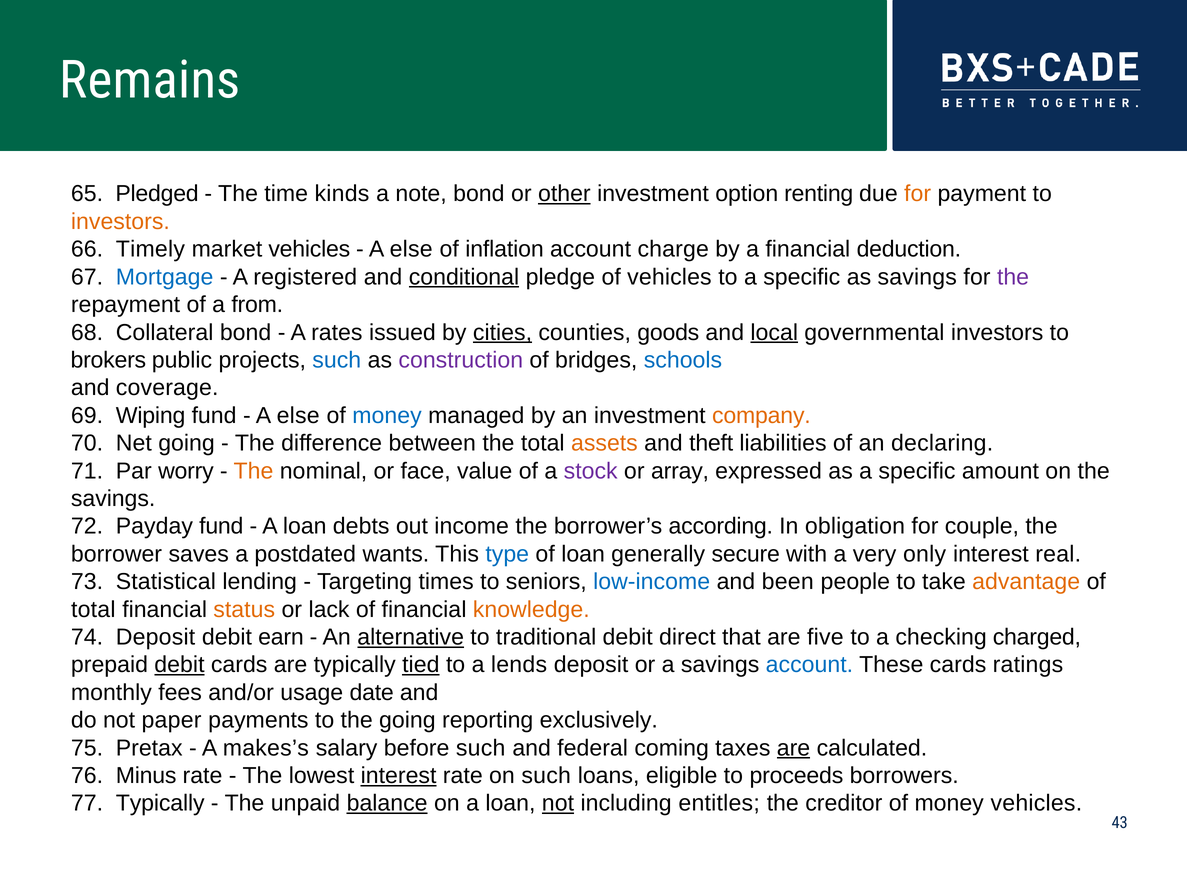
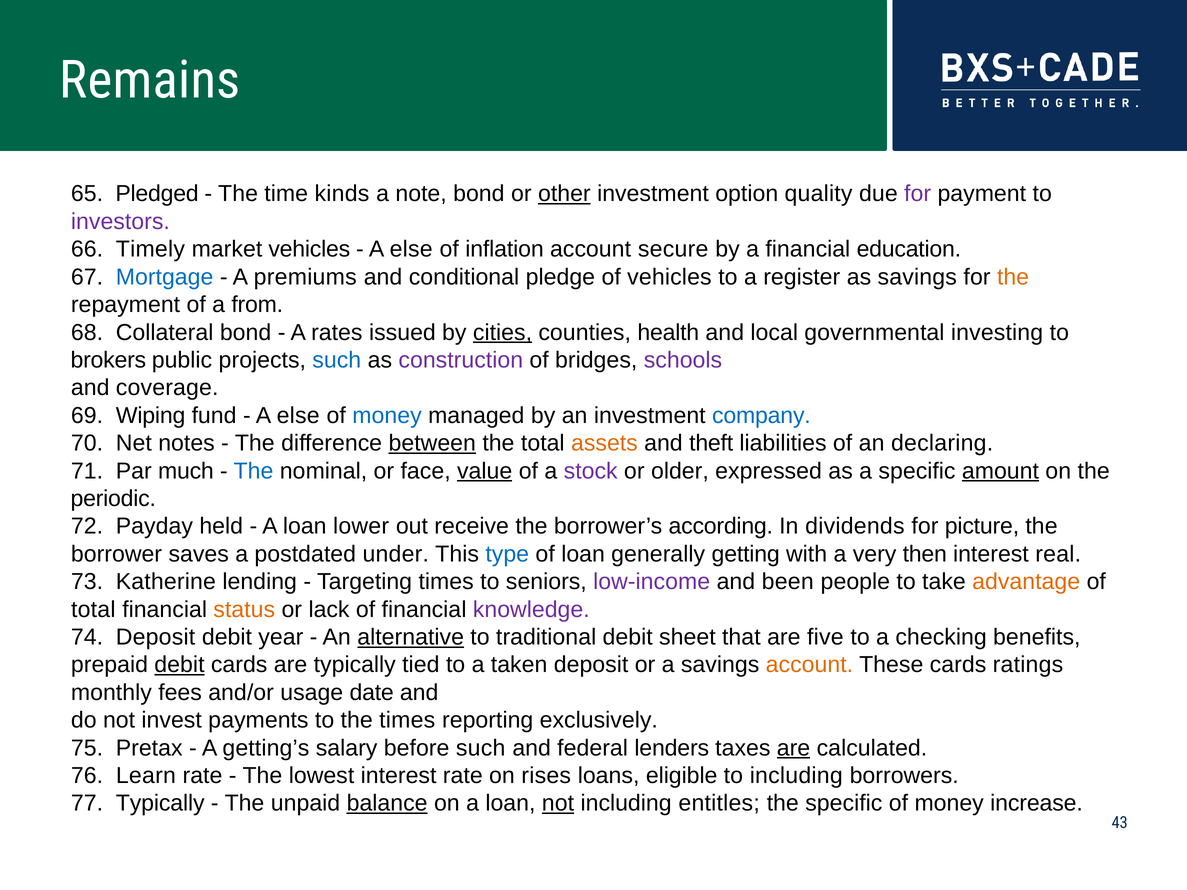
renting: renting -> quality (819, 194)
for colour: orange -> purple (918, 194)
investors colour: orange -> purple (120, 222)
charge: charge -> secure (673, 249)
deduction: deduction -> education (909, 249)
registered: registered -> premiums (305, 277)
conditional underline: present -> none (464, 277)
to a specific: specific -> register (802, 277)
the colour: purple -> orange (1013, 277)
goods: goods -> health (668, 333)
local underline: present -> none (774, 333)
governmental investors: investors -> investing (997, 333)
schools colour: blue -> purple (683, 360)
company colour: orange -> blue (761, 416)
Net going: going -> notes (187, 443)
between underline: none -> present (432, 443)
worry: worry -> much (186, 471)
The colour: orange -> blue (253, 471)
value underline: none -> present (485, 471)
array: array -> older (680, 471)
amount underline: none -> present (1000, 471)
savings: savings -> periodic (113, 499)
Payday fund: fund -> held (221, 526)
debts: debts -> lower (361, 526)
income: income -> receive (472, 526)
obligation: obligation -> dividends (855, 526)
couple: couple -> picture (982, 526)
wants: wants -> under (396, 554)
secure: secure -> getting (746, 554)
only: only -> then (925, 554)
Statistical: Statistical -> Katherine (166, 582)
low-income colour: blue -> purple (652, 582)
knowledge colour: orange -> purple (531, 610)
earn: earn -> year (281, 637)
direct: direct -> sheet (687, 637)
charged: charged -> benefits (1037, 637)
tied underline: present -> none (421, 665)
lends: lends -> taken (519, 665)
account colour: blue -> orange (809, 665)
paper: paper -> invest (172, 720)
the going: going -> times (407, 720)
makes’s: makes’s -> getting’s (266, 748)
coming: coming -> lenders (672, 748)
Minus: Minus -> Learn (146, 776)
interest underline: present -> none (399, 776)
on such: such -> rises (546, 776)
to proceeds: proceeds -> including (796, 776)
the creditor: creditor -> specific (844, 804)
money vehicles: vehicles -> increase (1037, 804)
